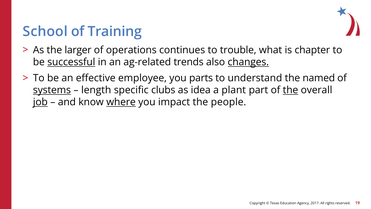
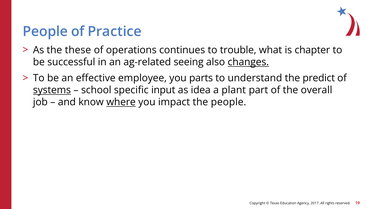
School: School -> People (45, 31)
Training: Training -> Practice (115, 31)
larger: larger -> these (78, 50)
successful underline: present -> none (71, 62)
trends: trends -> seeing (189, 62)
named: named -> predict (319, 78)
length: length -> school (96, 90)
clubs: clubs -> input (163, 90)
the underline: present -> none (290, 90)
job underline: present -> none (40, 102)
